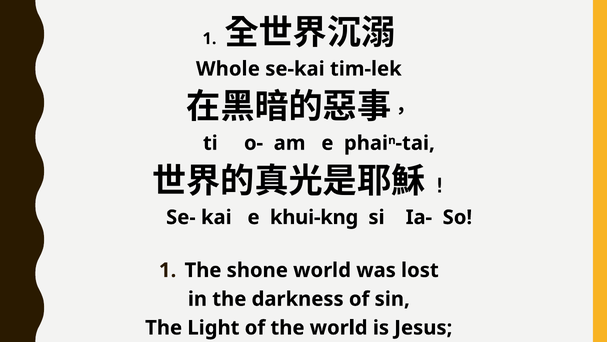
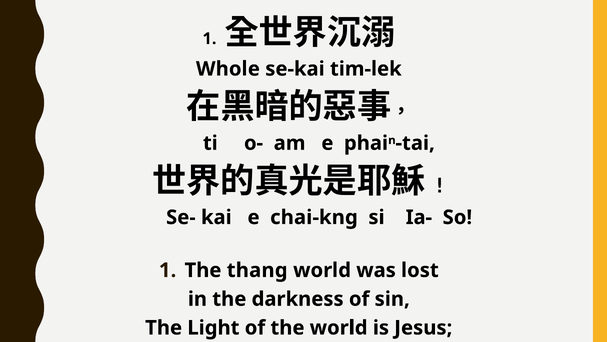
khui-kng: khui-kng -> chai-kng (314, 217)
shone: shone -> thang (257, 270)
